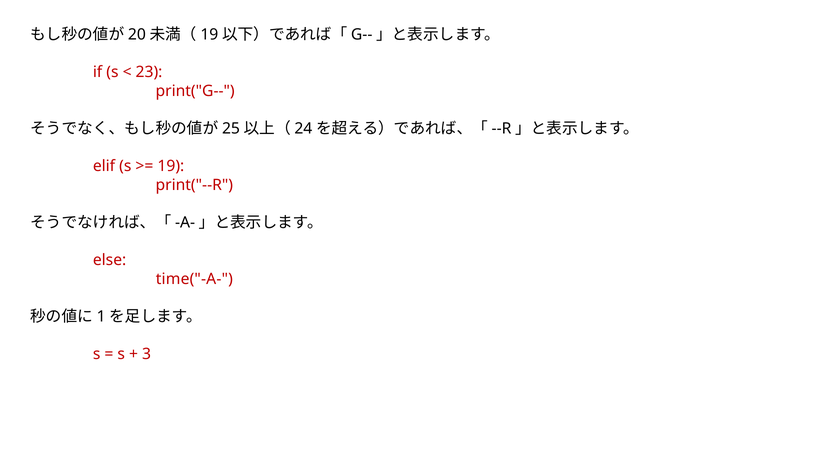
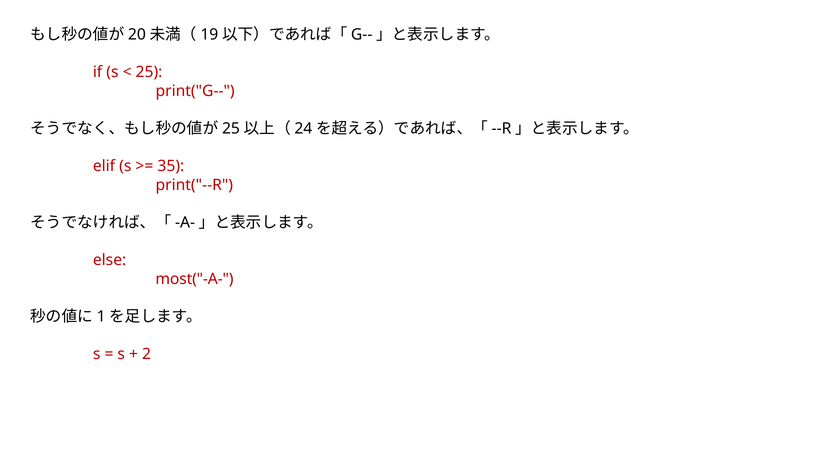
23: 23 -> 25 (149, 72)
19: 19 -> 35 (171, 166)
time("-A-: time("-A- -> most("-A- (195, 279)
3: 3 -> 2 (147, 354)
